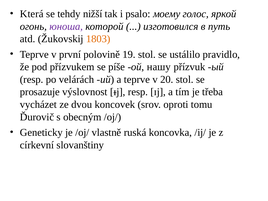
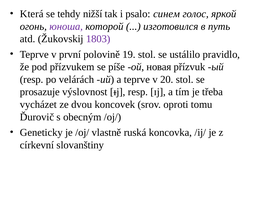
моему: моему -> синем (167, 14)
1803 colour: orange -> purple (98, 39)
нашу: нашу -> новая (159, 67)
